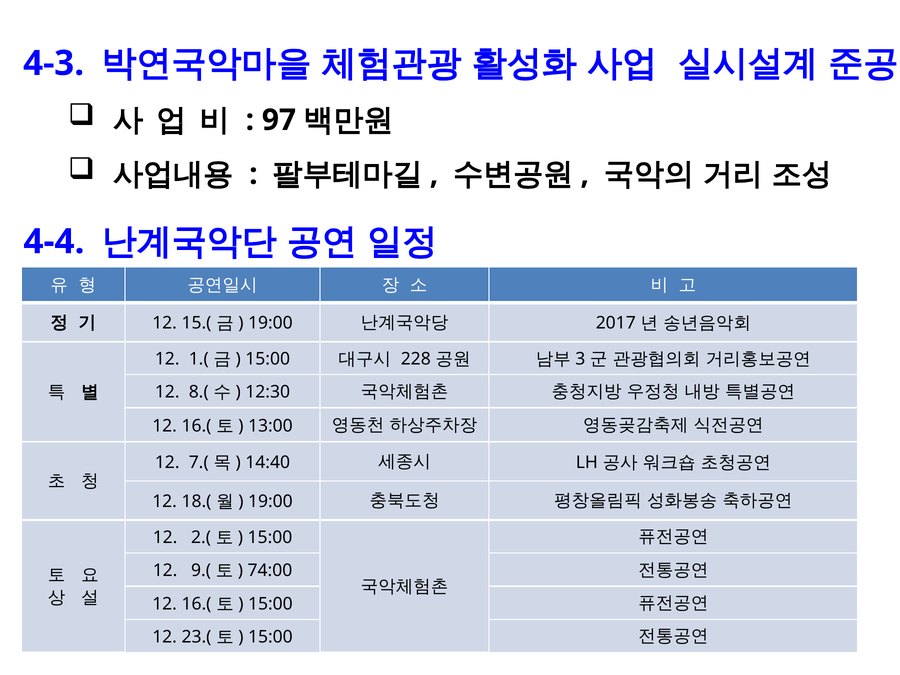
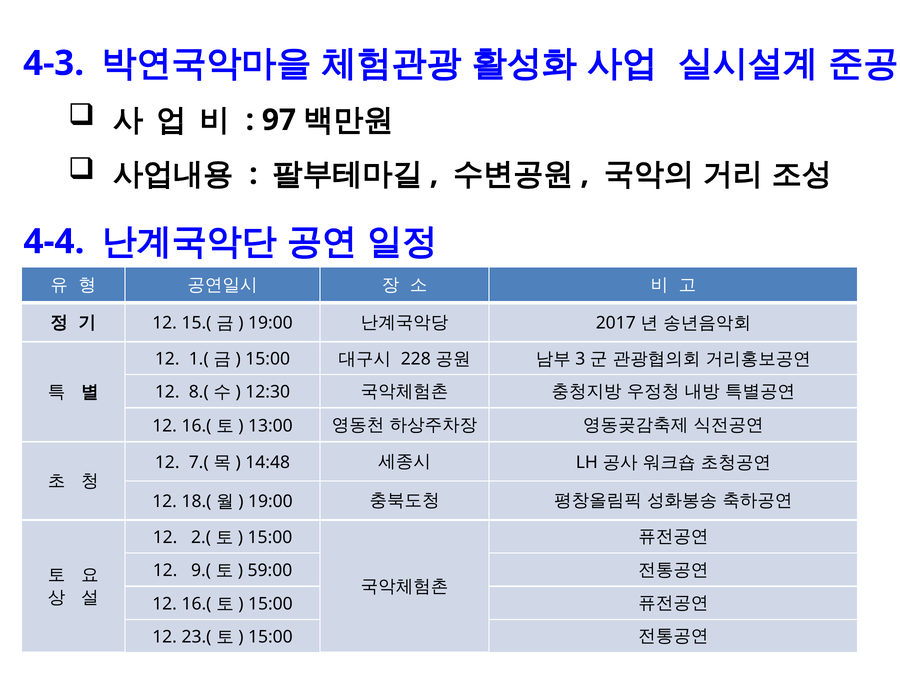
14:40: 14:40 -> 14:48 (268, 462)
74:00: 74:00 -> 59:00 (270, 571)
